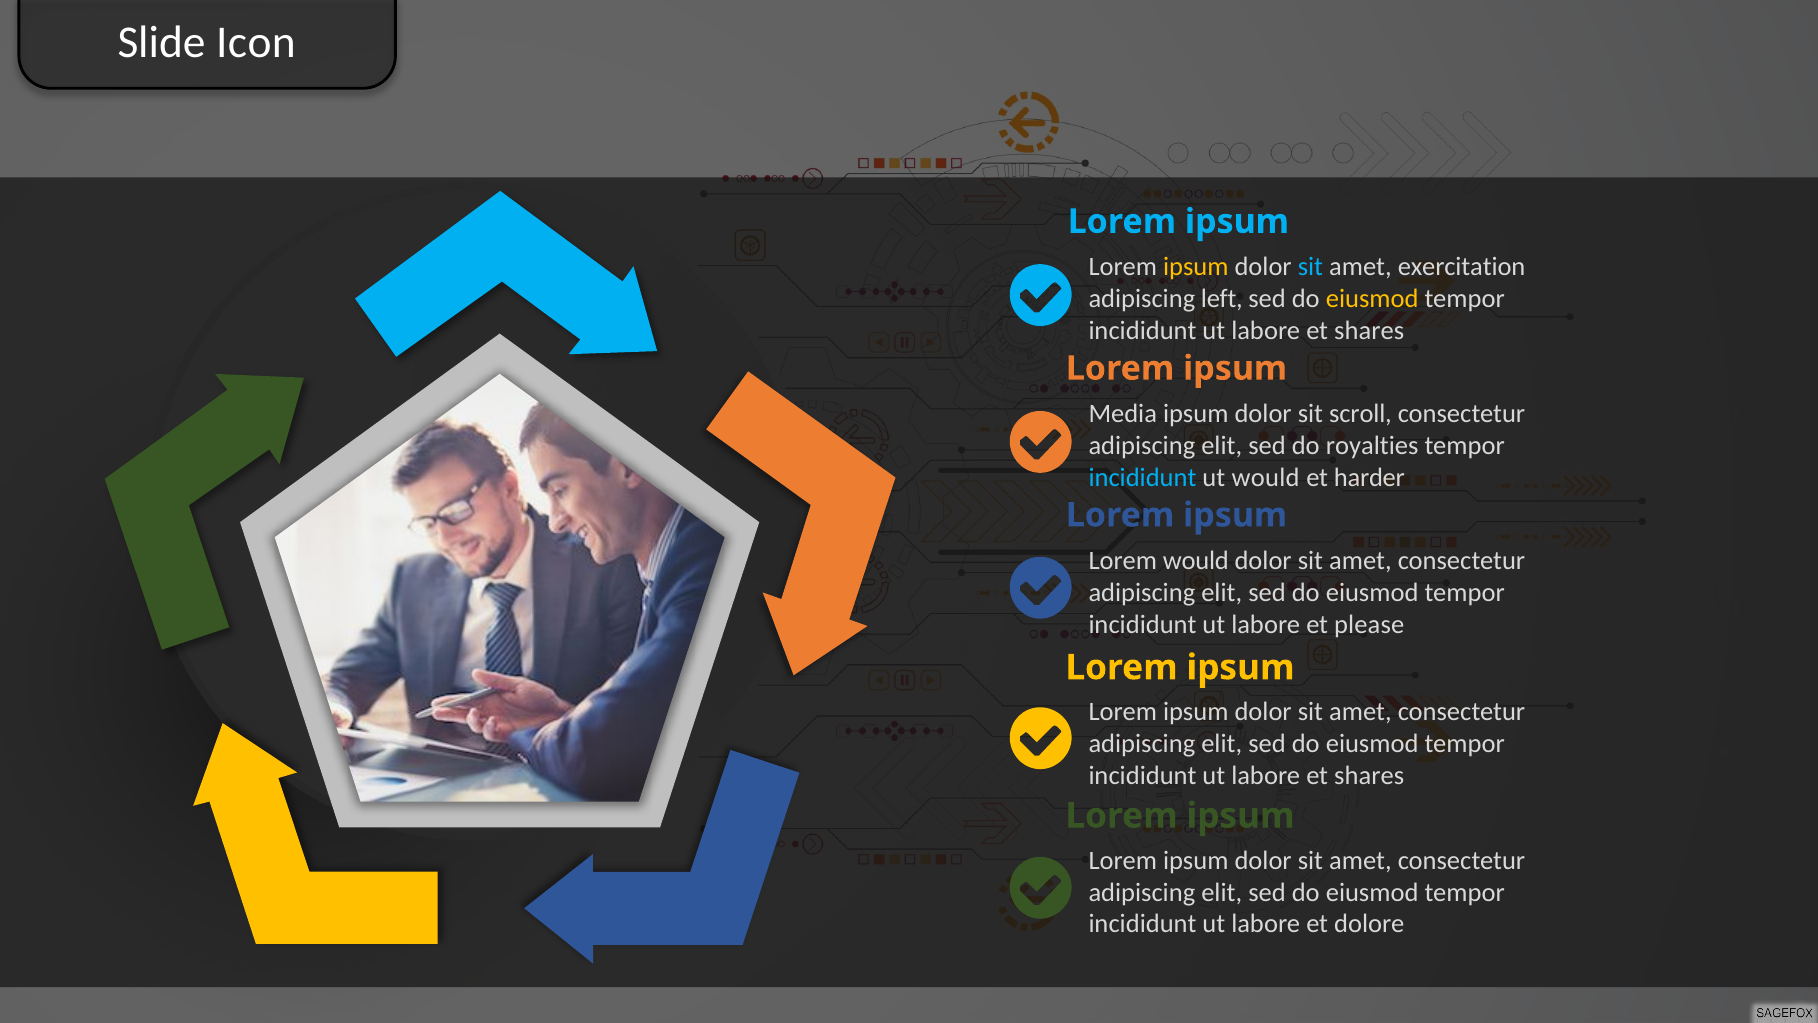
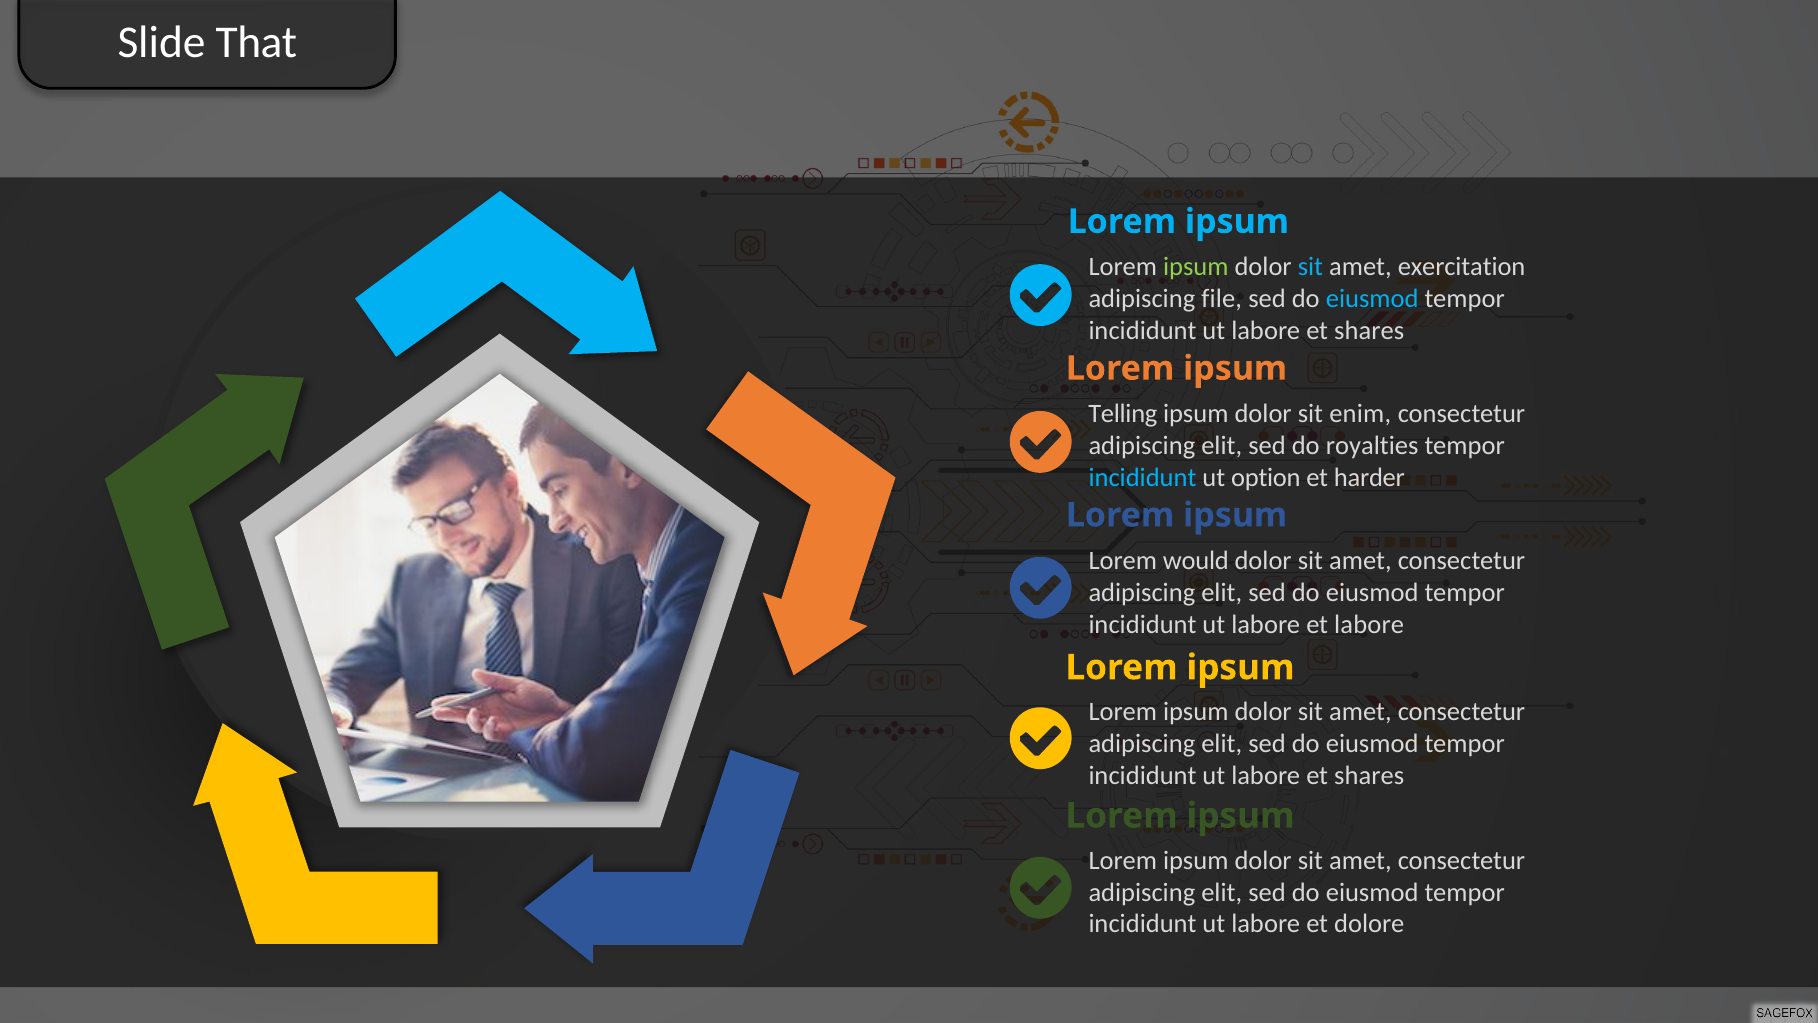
Icon: Icon -> That (256, 43)
ipsum colour: yellow -> light green (1196, 267)
left: left -> file (1222, 299)
eiusmod colour: yellow -> light blue (1372, 299)
Media: Media -> Telling (1123, 414)
scroll: scroll -> enim (1360, 414)
ut would: would -> option (1266, 477)
et please: please -> labore (1369, 624)
